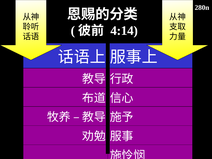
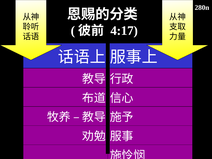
4:14: 4:14 -> 4:17 (124, 31)
